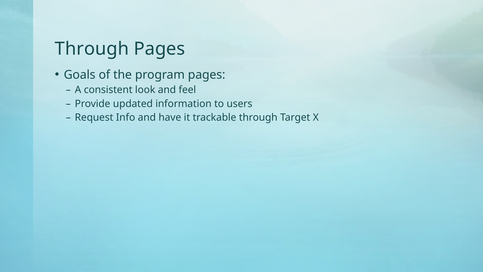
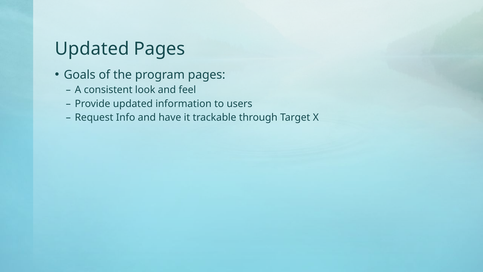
Through: Through -> Updated (92, 49)
